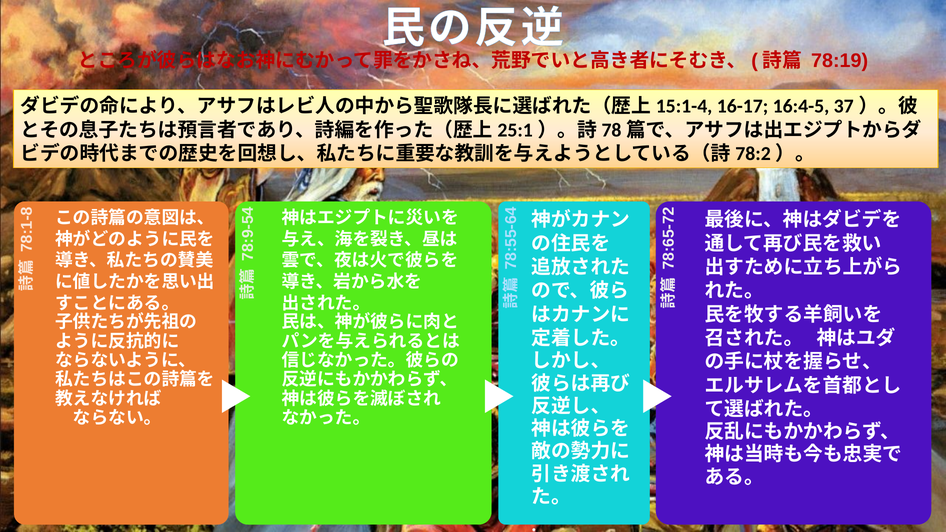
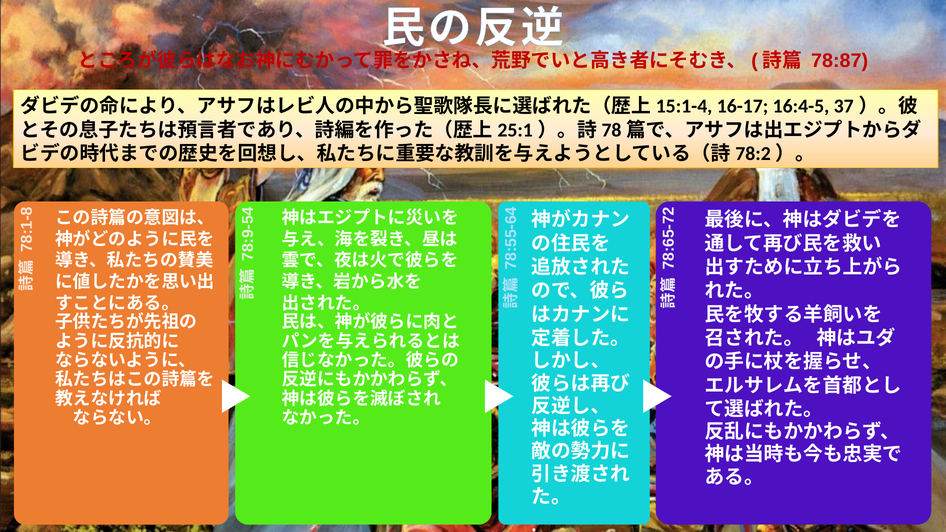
78:19: 78:19 -> 78:87 (840, 61)
